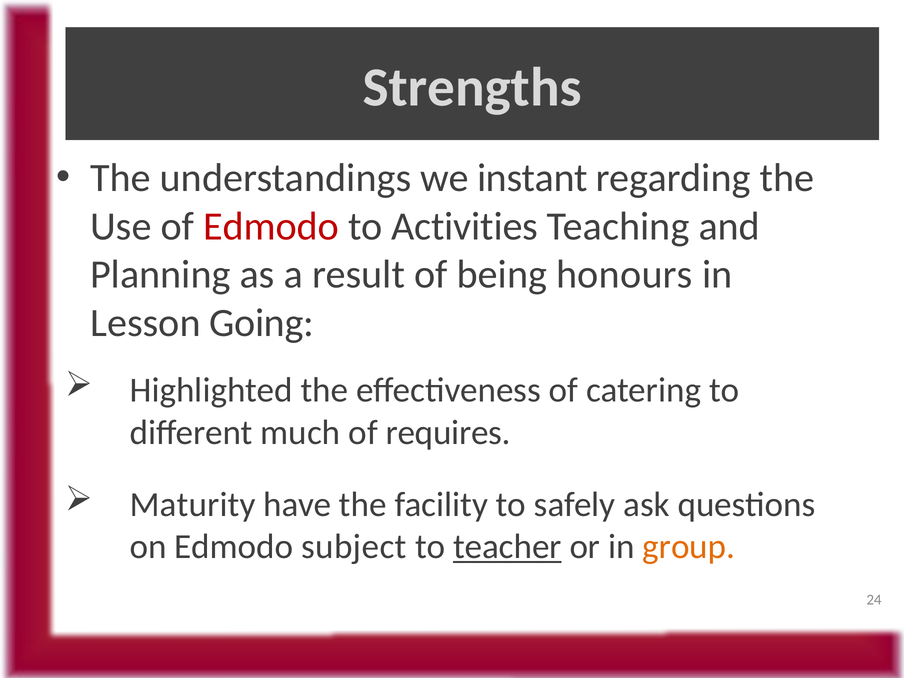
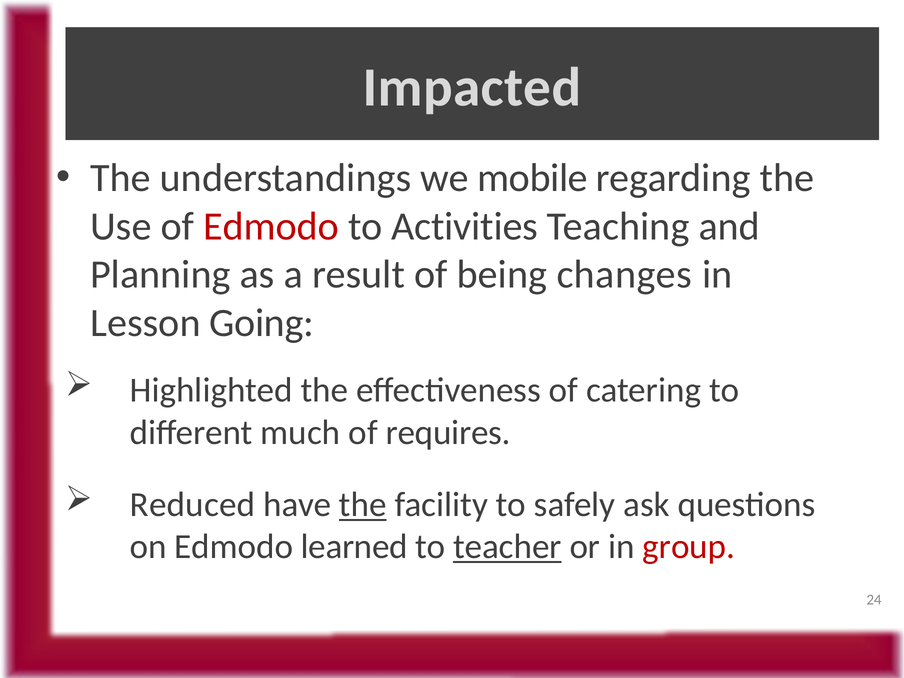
Strengths: Strengths -> Impacted (472, 88)
instant: instant -> mobile (533, 178)
honours: honours -> changes (624, 275)
Maturity: Maturity -> Reduced (193, 505)
the underline: none -> present (363, 505)
subject: subject -> learned (354, 547)
group colour: orange -> red (689, 547)
